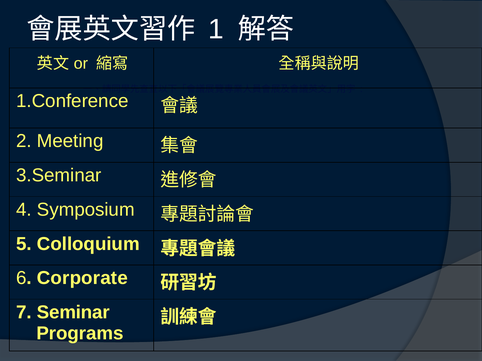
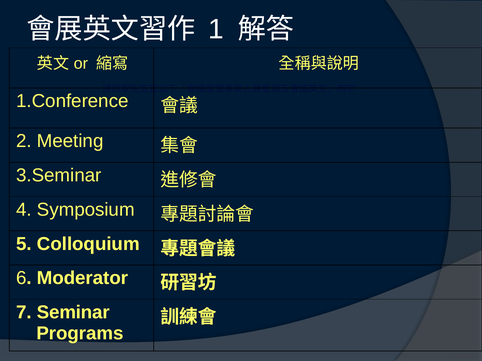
Corporate: Corporate -> Moderator (82, 278)
